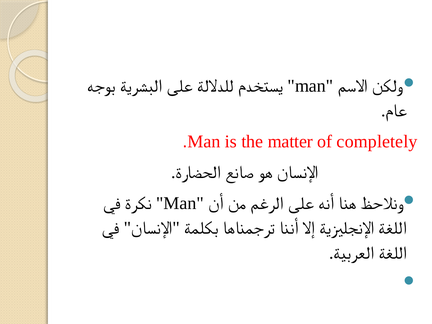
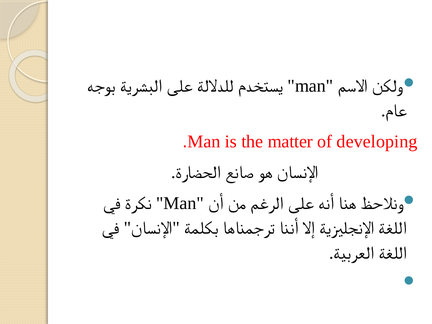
completely: completely -> developing (377, 141)
